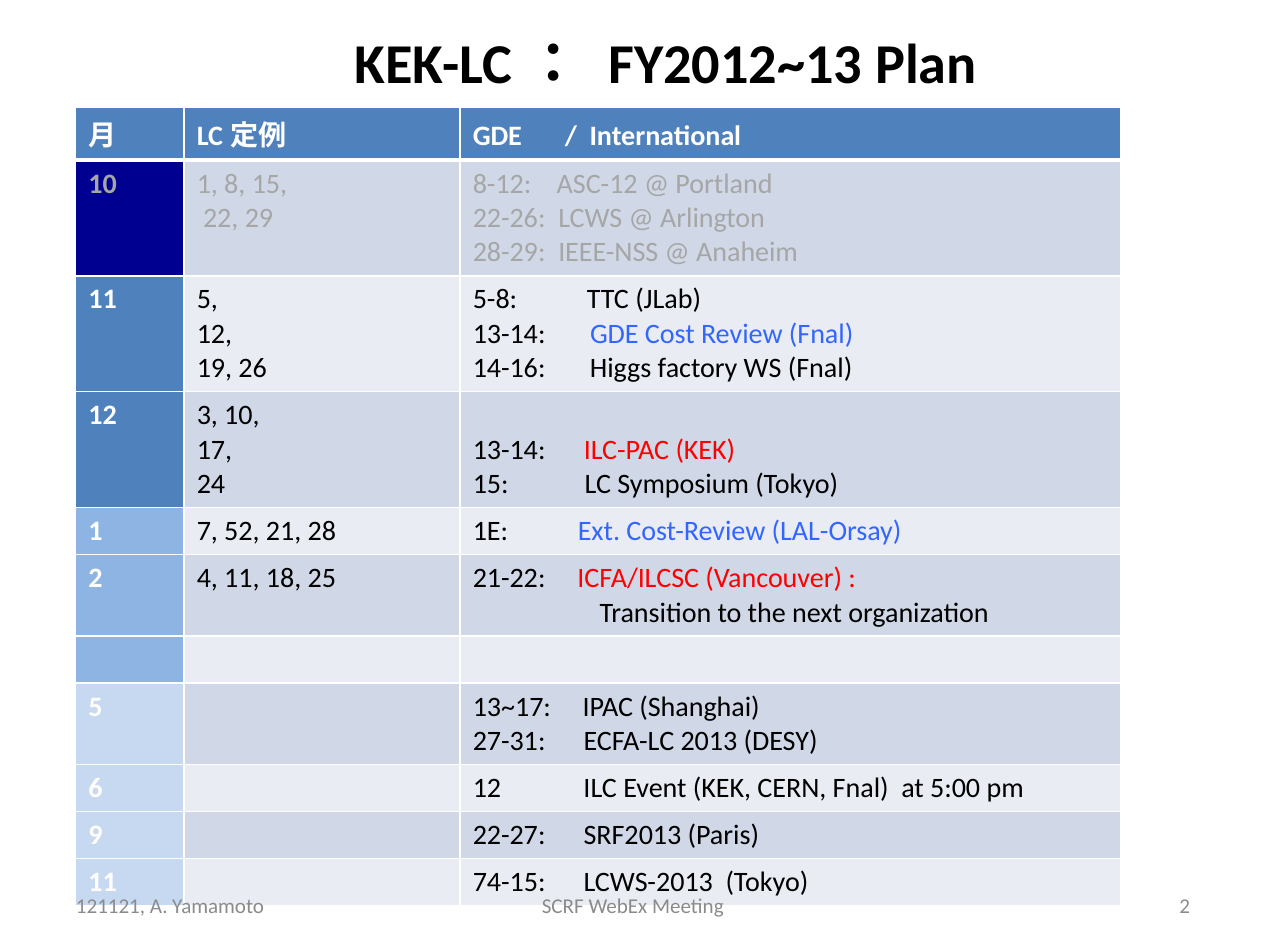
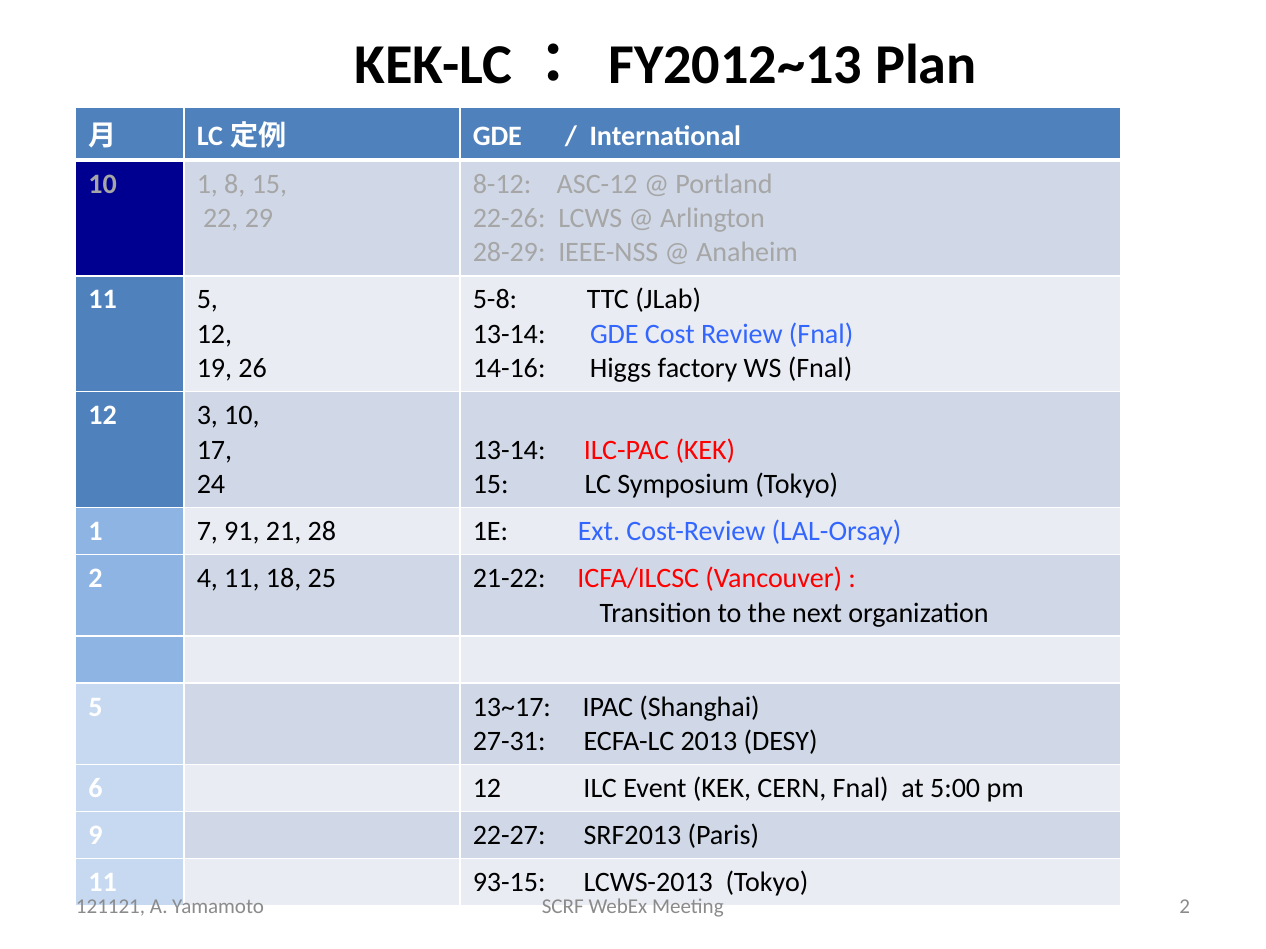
52: 52 -> 91 (242, 532)
74-15: 74-15 -> 93-15 (509, 883)
